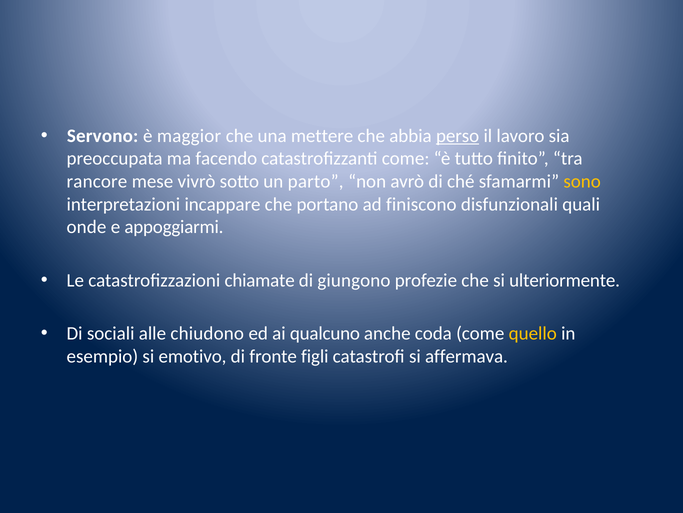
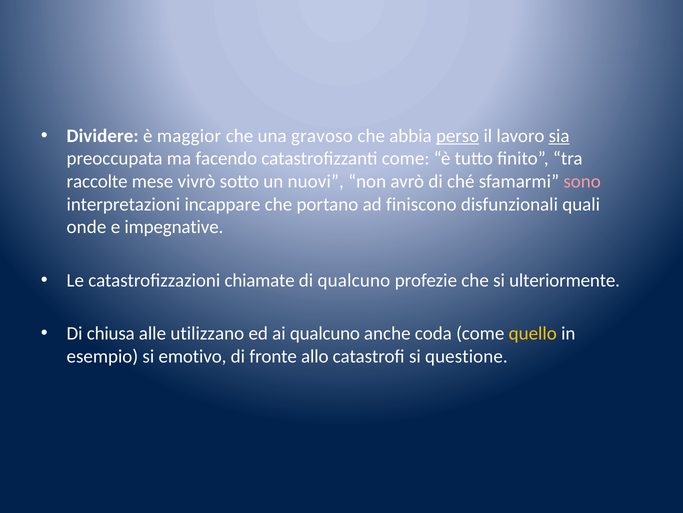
Servono: Servono -> Dividere (103, 136)
mettere: mettere -> gravoso (322, 136)
sia underline: none -> present (559, 136)
rancore: rancore -> raccolte (97, 181)
parto: parto -> nuovi (316, 181)
sono colour: yellow -> pink (582, 181)
appoggiarmi: appoggiarmi -> impegnative (174, 227)
di giungono: giungono -> qualcuno (354, 280)
sociali: sociali -> chiusa (111, 333)
chiudono: chiudono -> utilizzano (207, 333)
figli: figli -> allo (315, 356)
affermava: affermava -> questione (466, 356)
